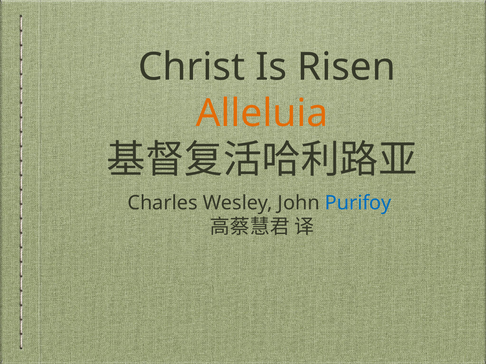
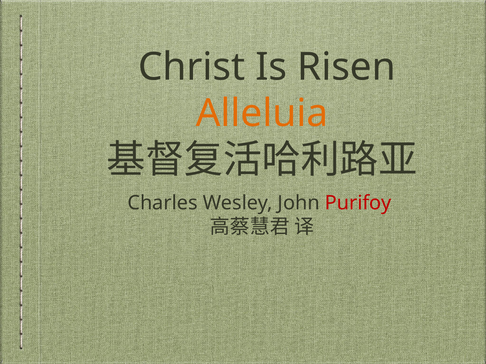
Purifoy colour: blue -> red (358, 203)
